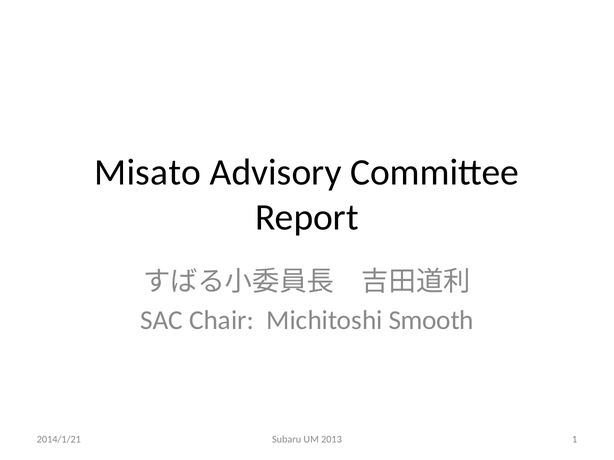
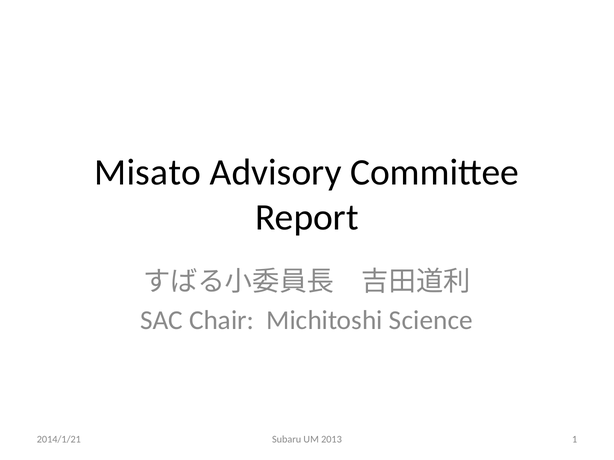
Smooth: Smooth -> Science (431, 321)
